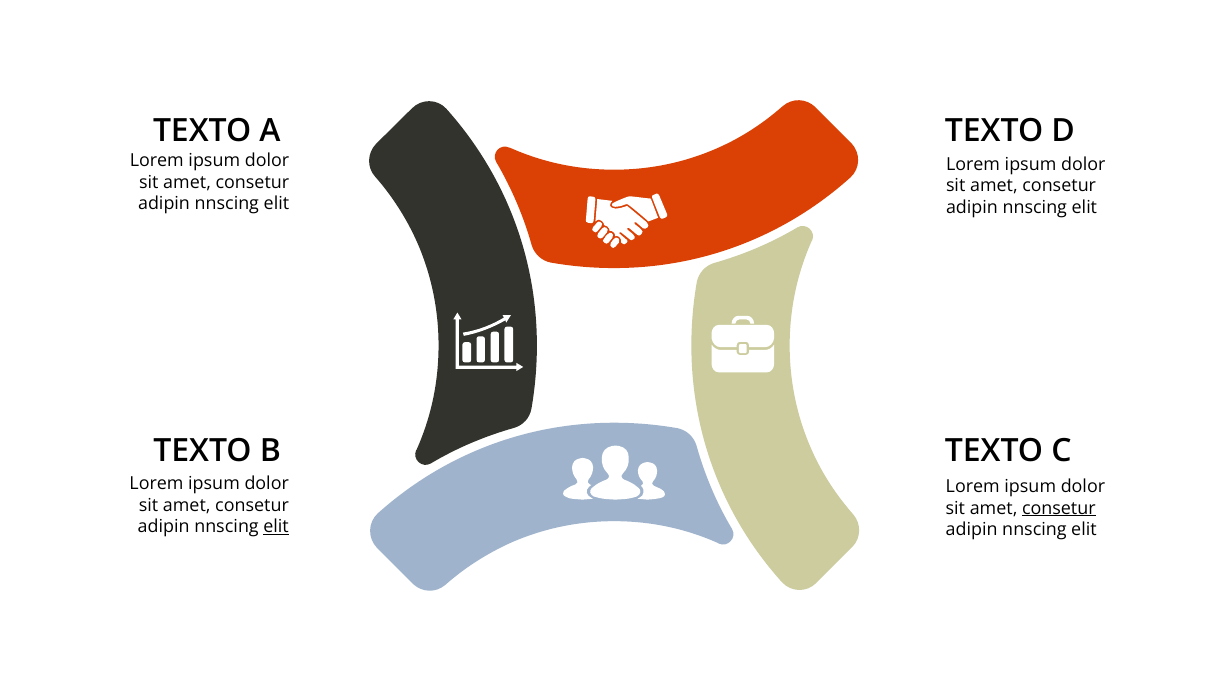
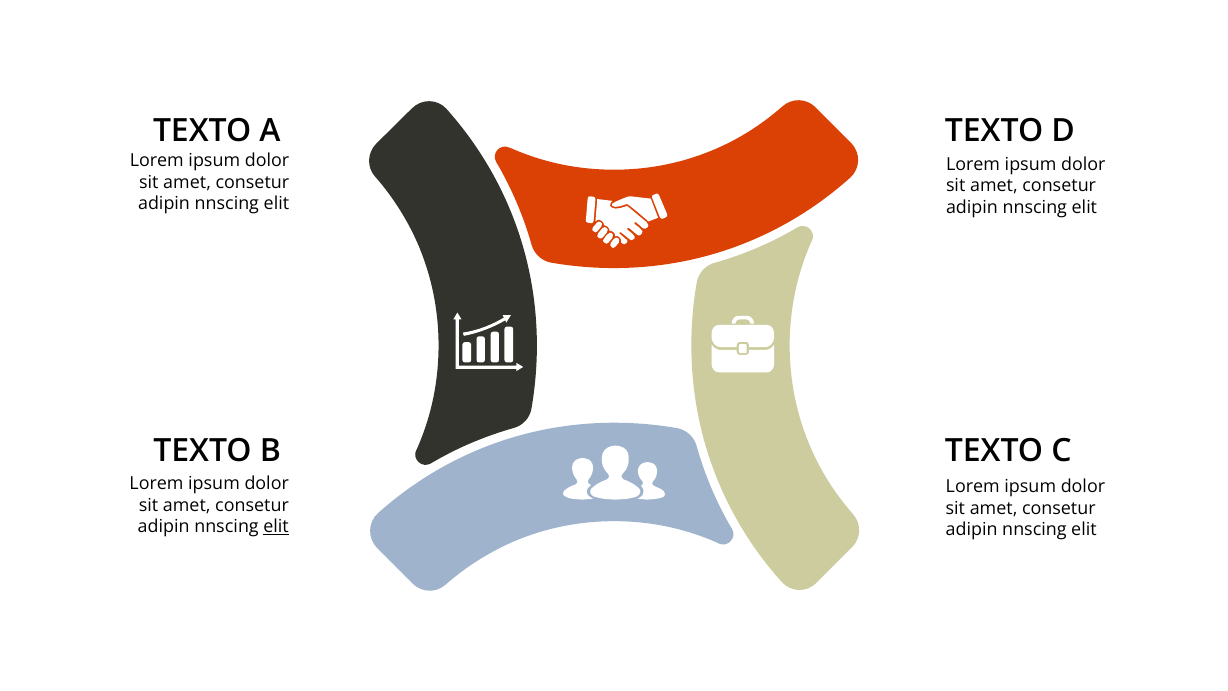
consetur underline: present -> none (1059, 508)
